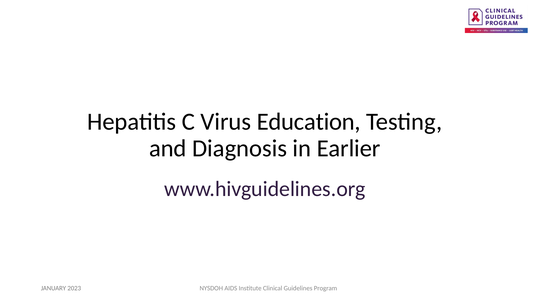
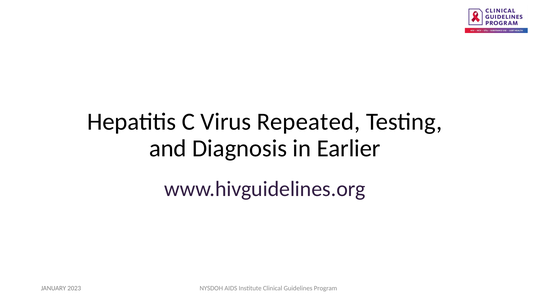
Education: Education -> Repeated (309, 122)
